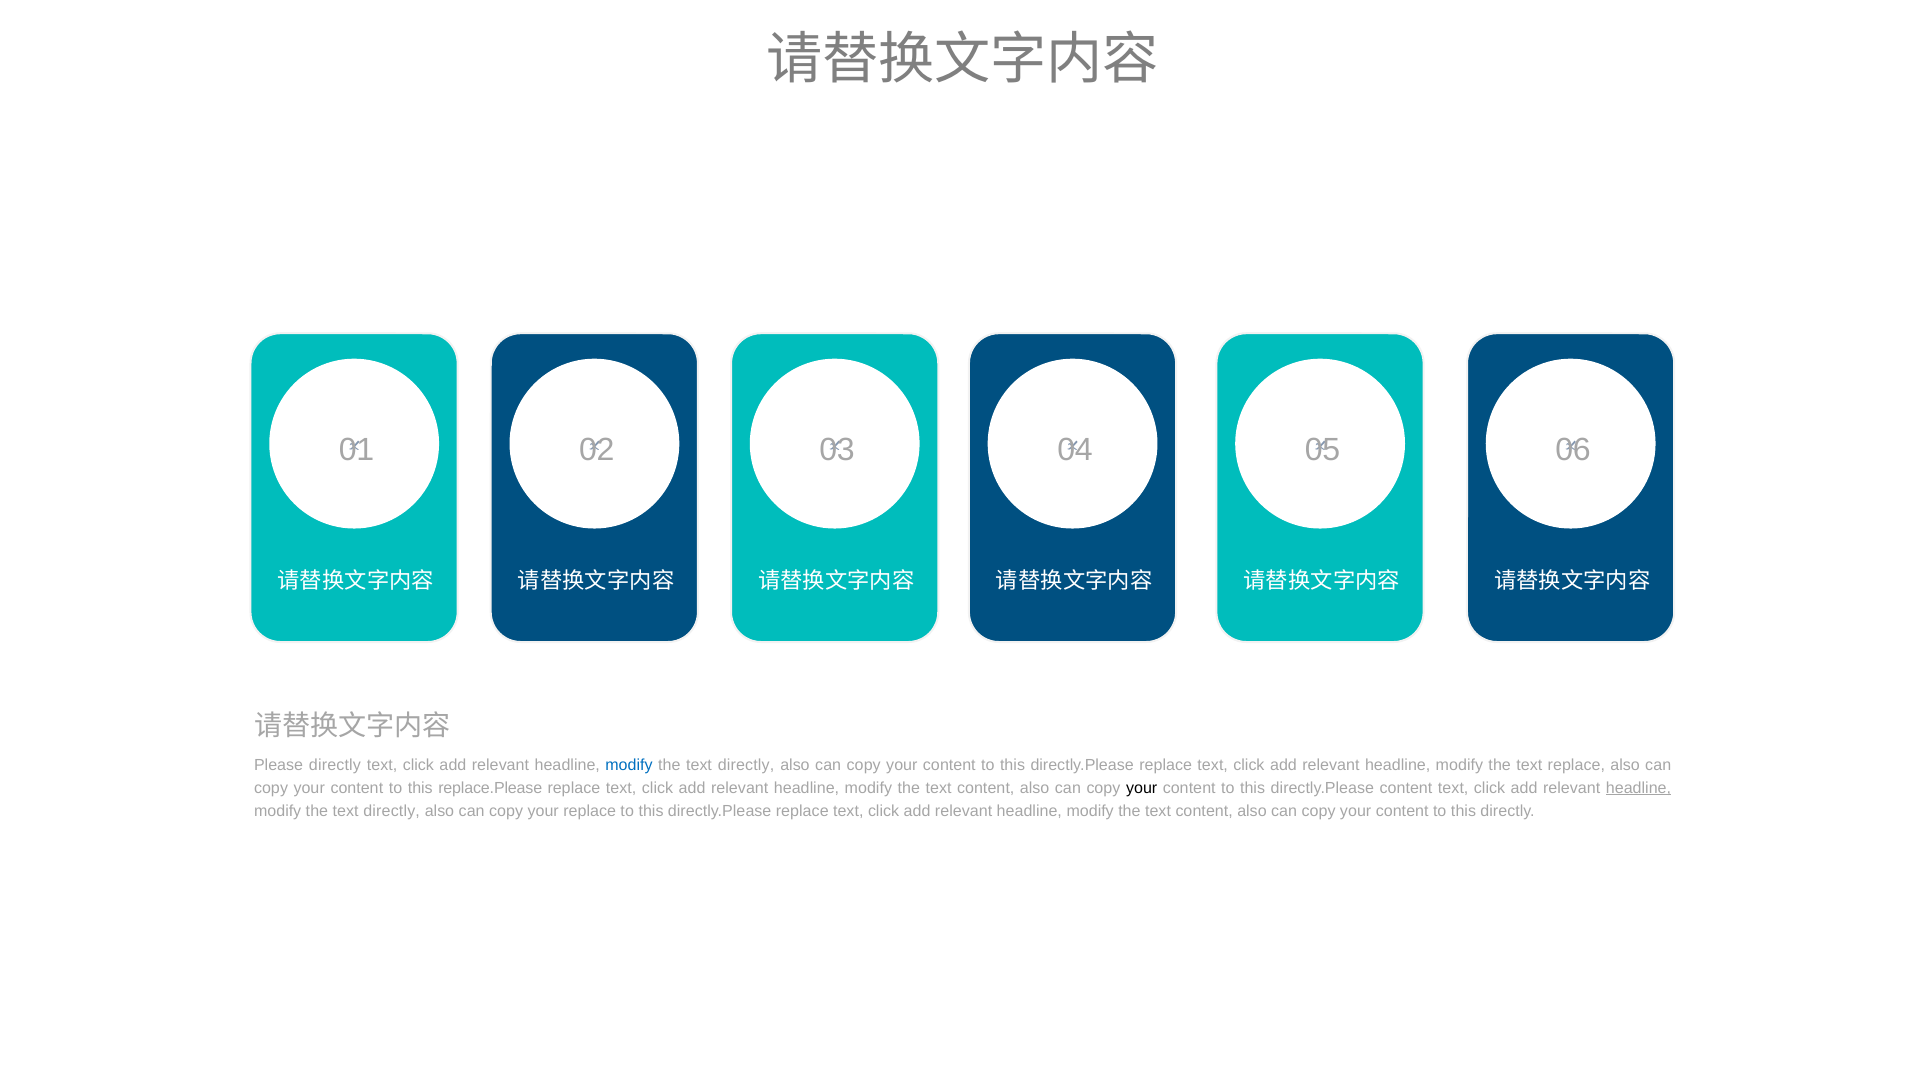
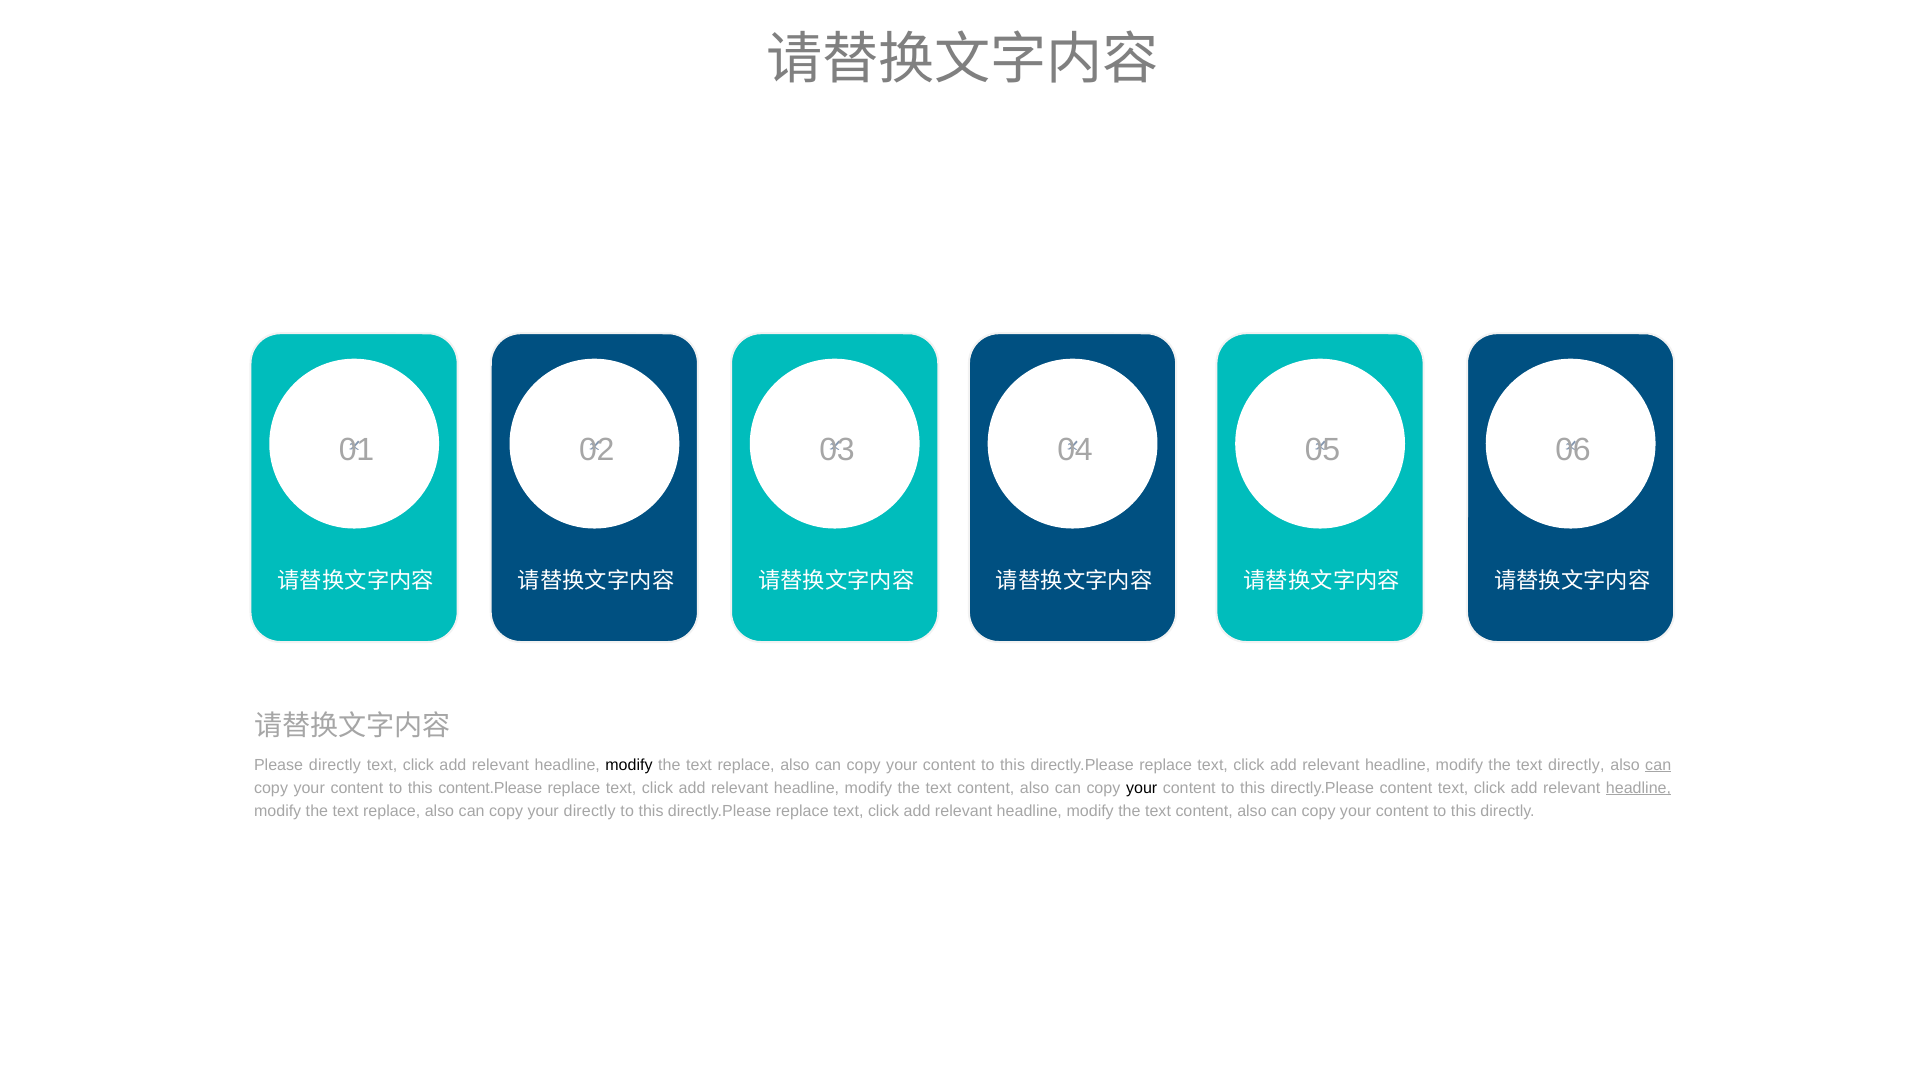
modify colour: blue -> black (629, 765)
directly: directly -> replace (746, 765)
text replace: replace -> directly (1576, 765)
can underline: none -> present (1658, 765)
replace.Please: replace.Please -> content.Please (490, 788)
directly: directly -> replace (392, 811)
your replace: replace -> directly (590, 811)
